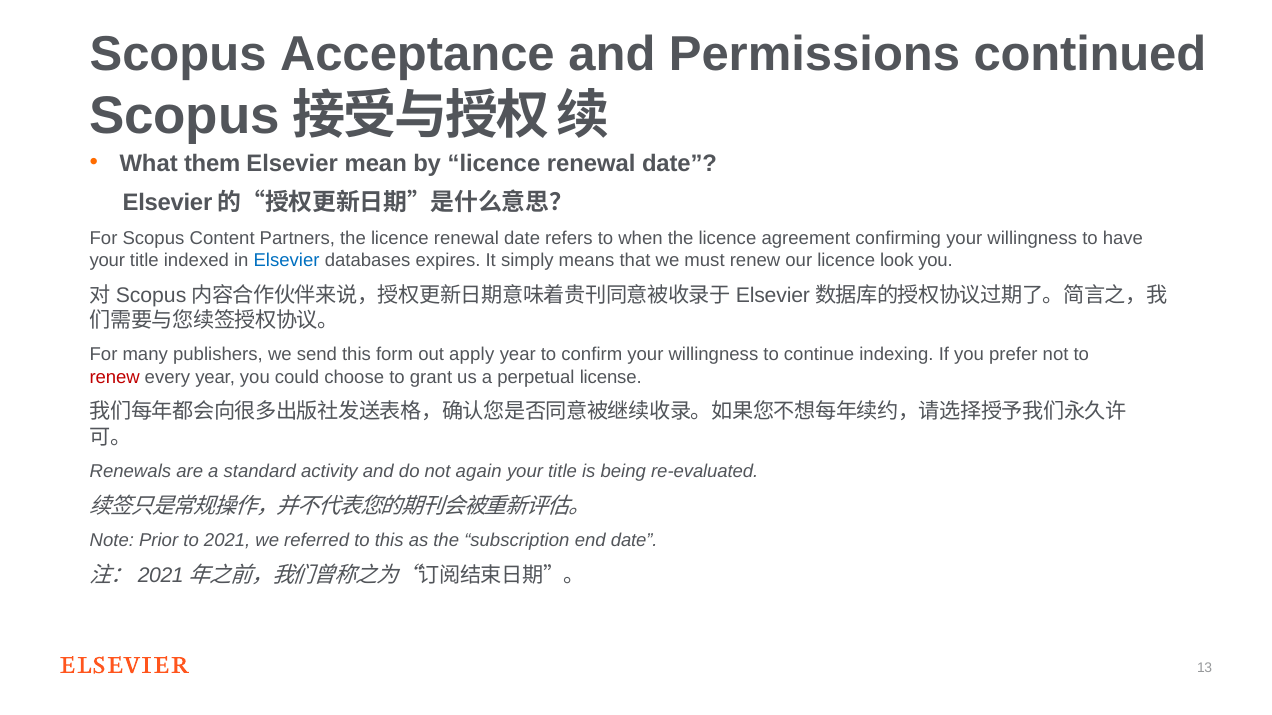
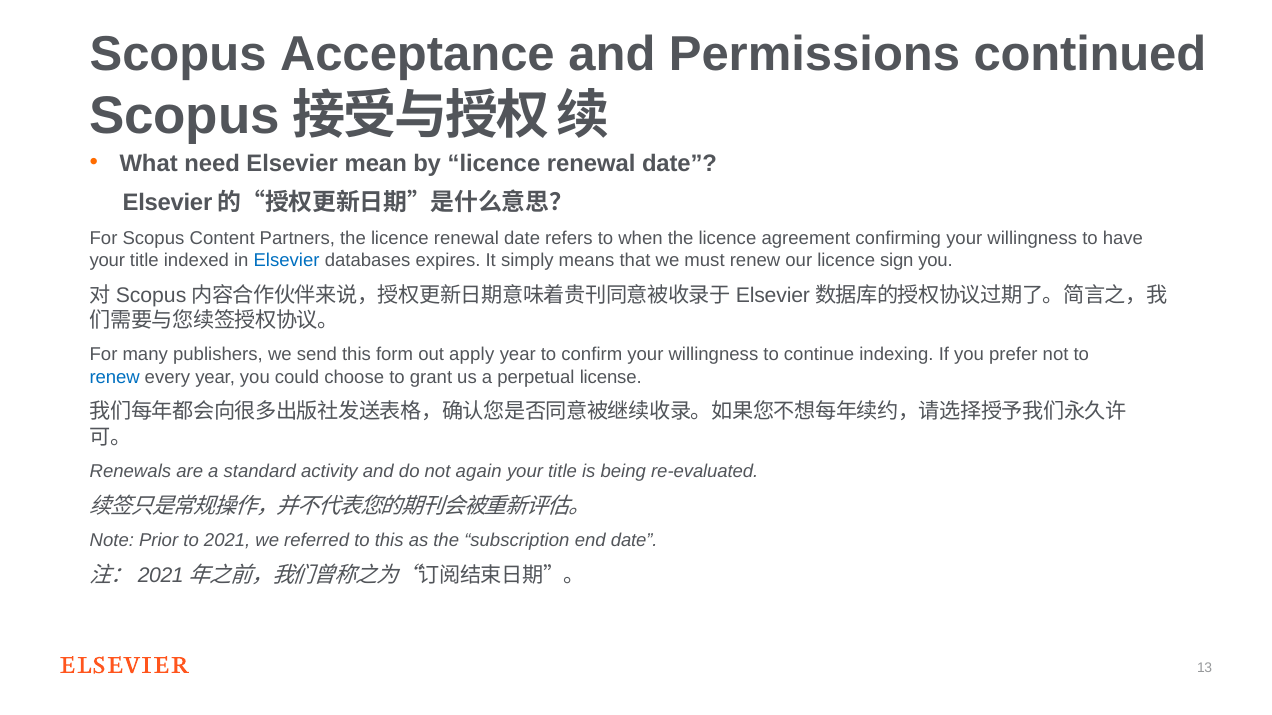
them: them -> need (212, 164)
look: look -> sign (897, 261)
renew colour: red -> blue (115, 377)
